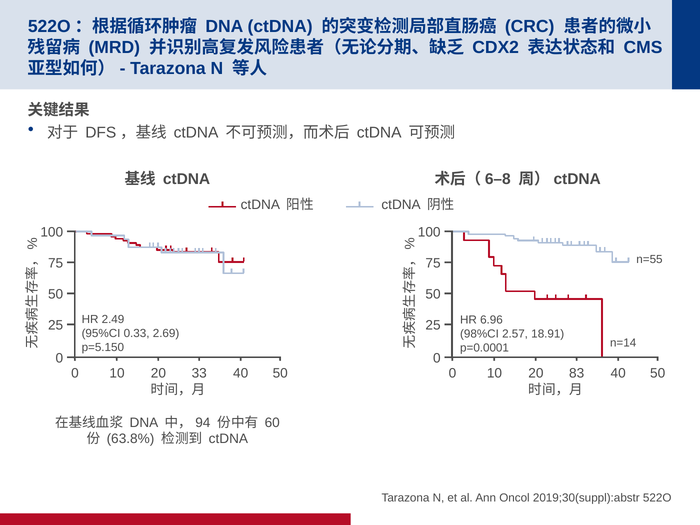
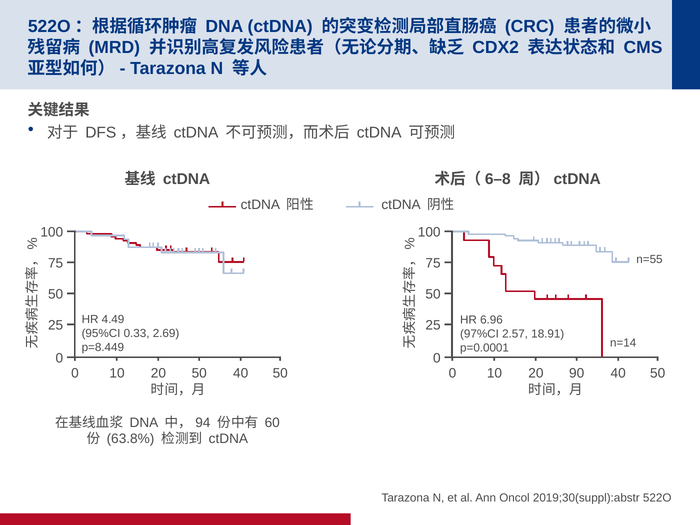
2.49: 2.49 -> 4.49 (113, 320)
98%CI: 98%CI -> 97%CI (479, 334)
p=5.150: p=5.150 -> p=8.449 (103, 348)
20 33: 33 -> 50 (199, 373)
83: 83 -> 90 (577, 373)
